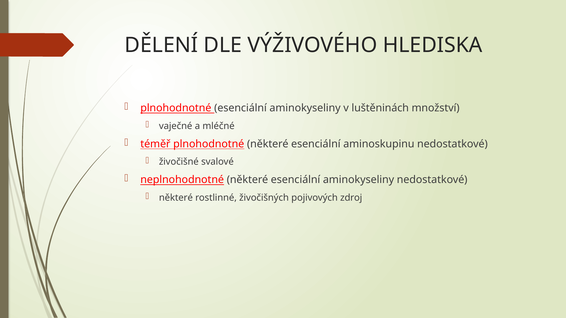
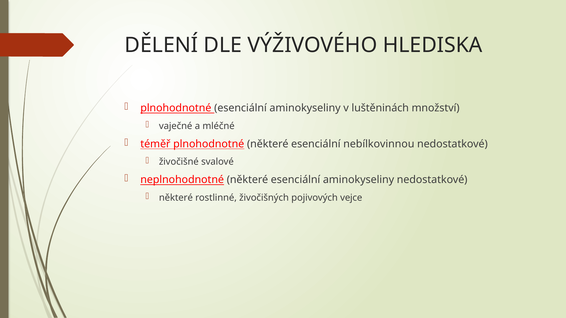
aminoskupinu: aminoskupinu -> nebílkovinnou (379, 144)
zdroj: zdroj -> vejce (351, 198)
